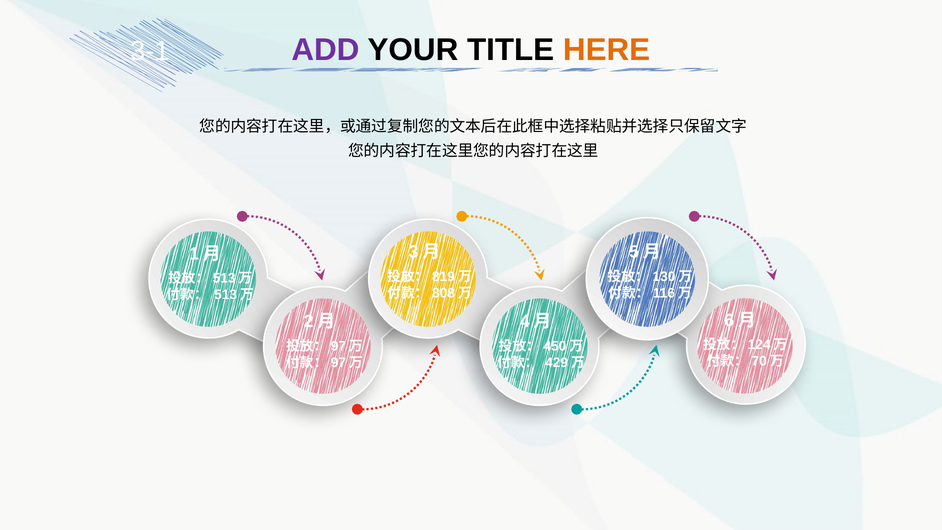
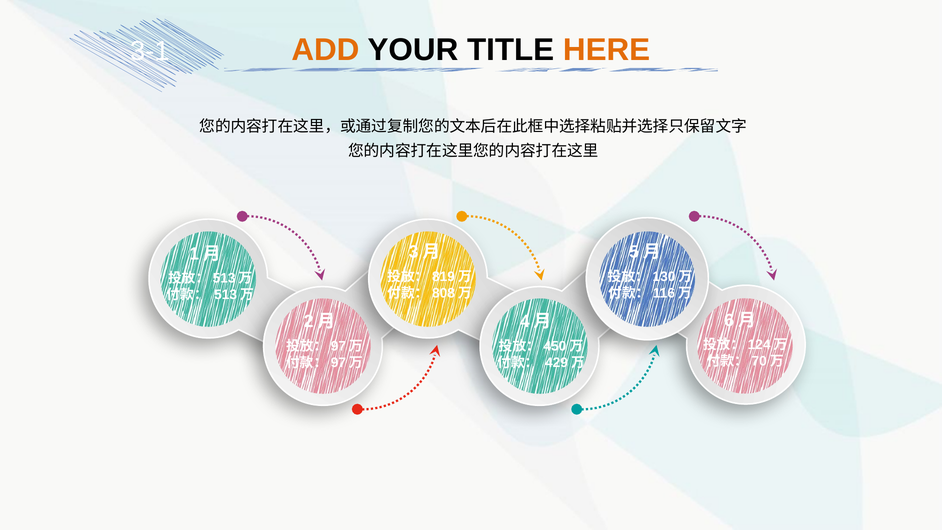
ADD colour: purple -> orange (325, 50)
